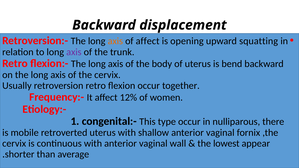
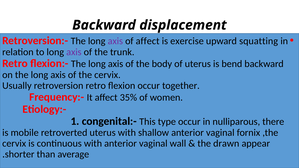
axis colour: orange -> purple (115, 41)
opening: opening -> exercise (187, 41)
12%: 12% -> 35% (128, 98)
lowest: lowest -> drawn (226, 144)
